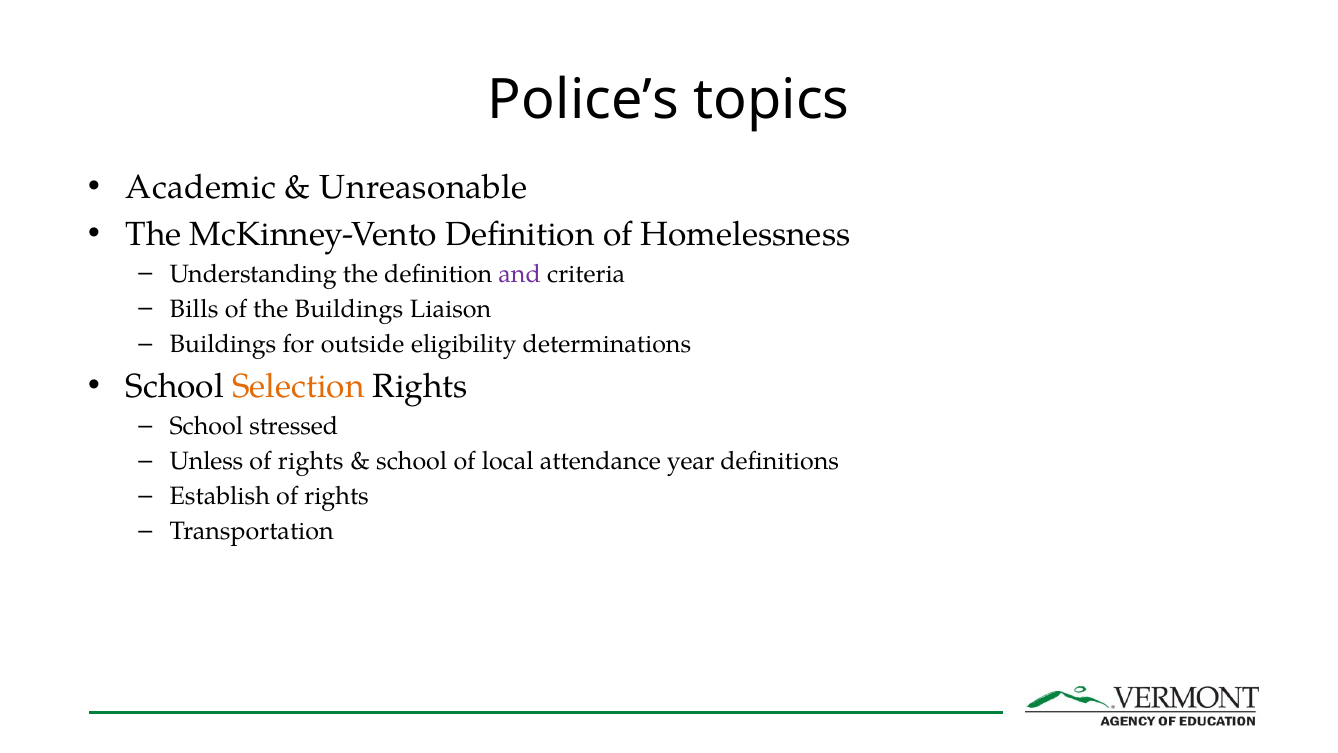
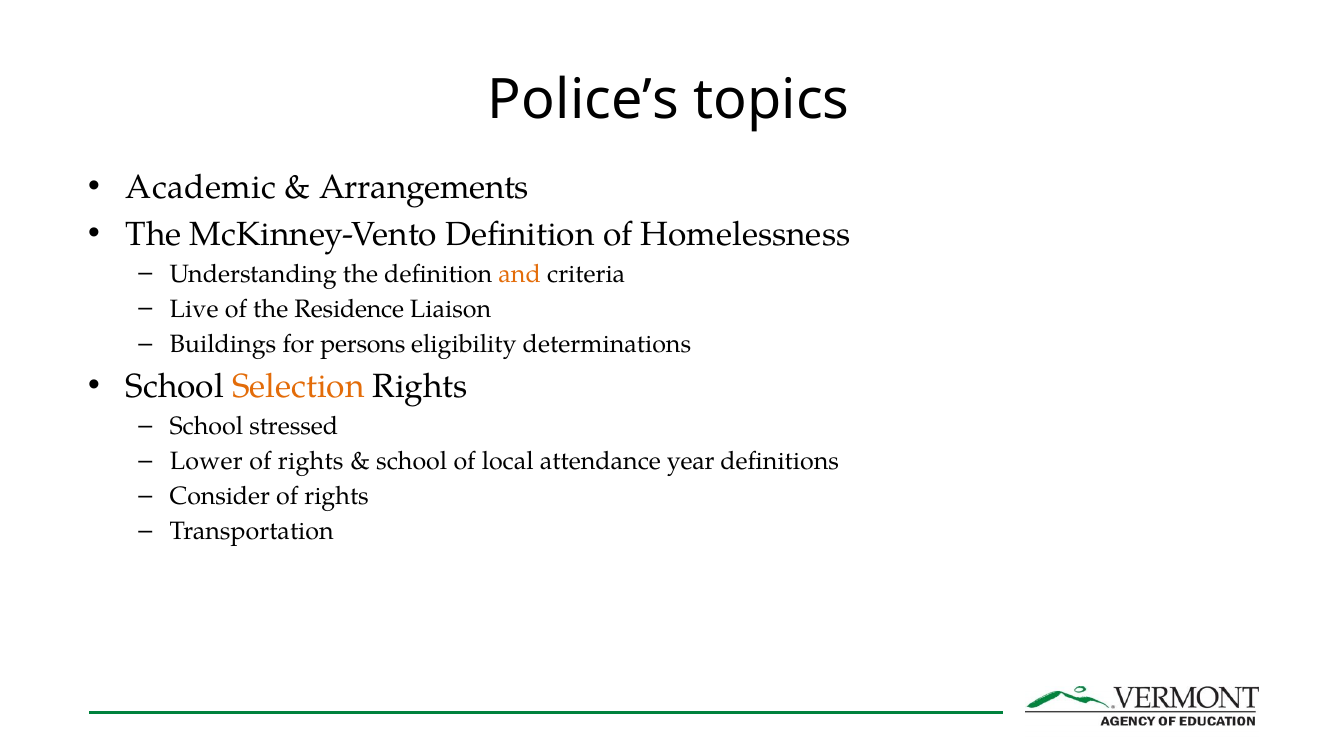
Unreasonable: Unreasonable -> Arrangements (424, 187)
and colour: purple -> orange (520, 274)
Bills: Bills -> Live (194, 309)
the Buildings: Buildings -> Residence (349, 309)
outside: outside -> persons (363, 344)
Unless: Unless -> Lower (206, 461)
Establish: Establish -> Consider (220, 496)
